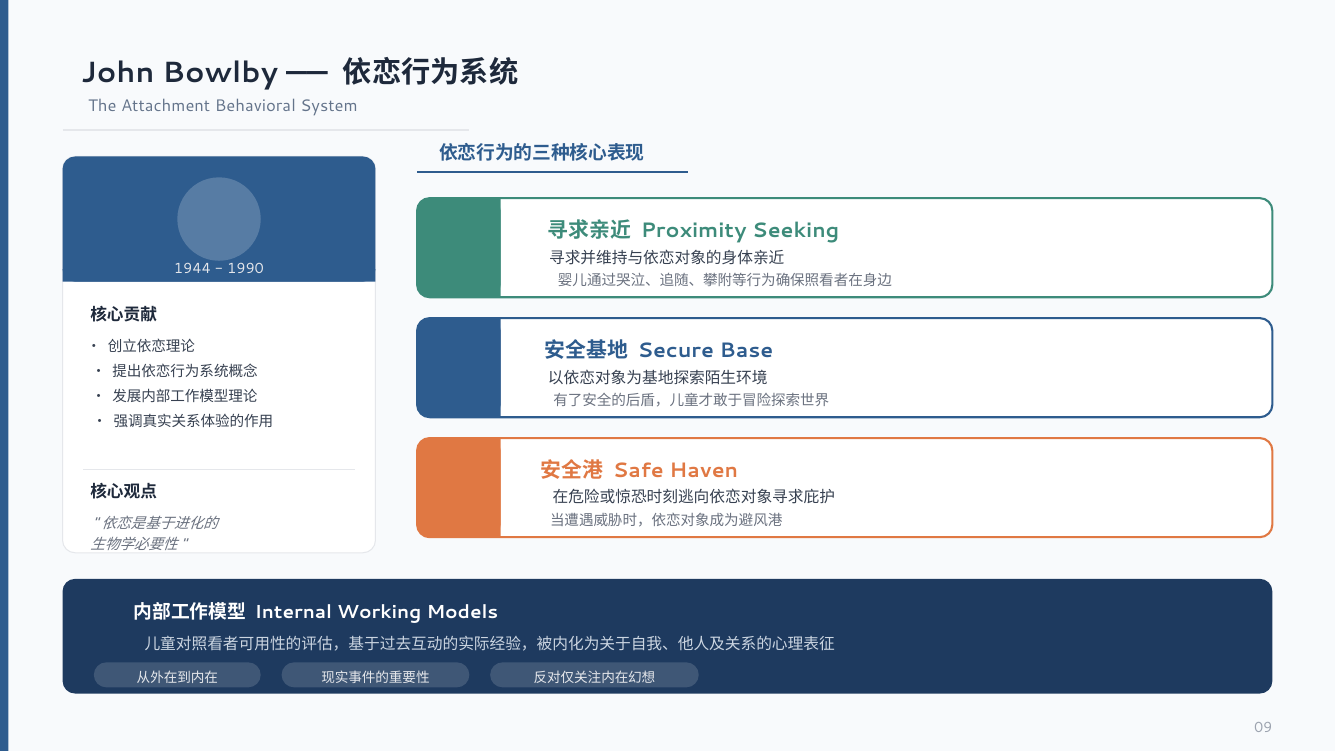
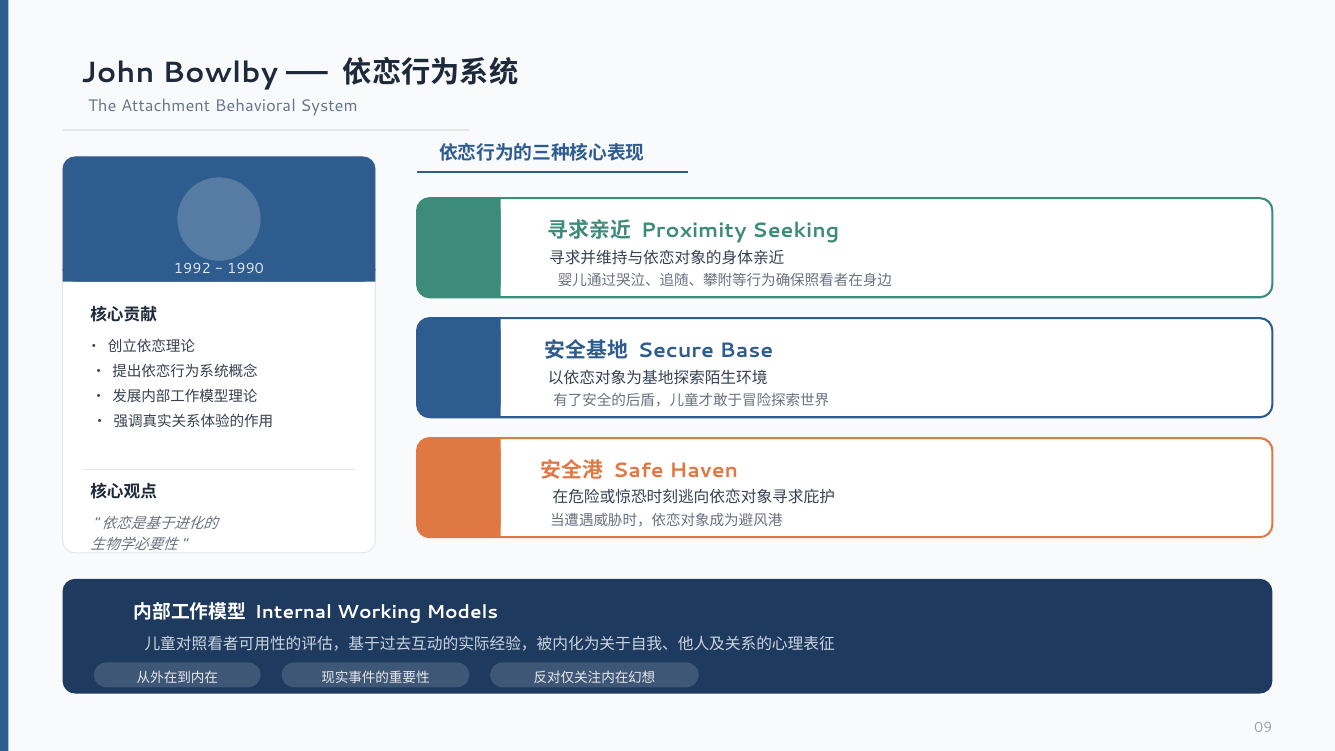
1944: 1944 -> 1992 (192, 268)
